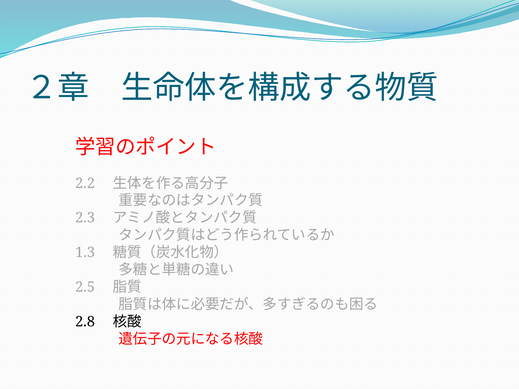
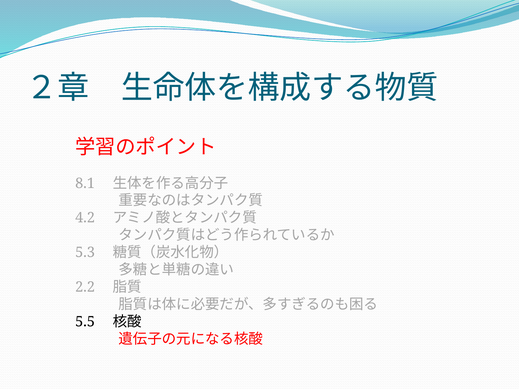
2.2: 2.2 -> 8.1 (85, 183)
2.3: 2.3 -> 4.2 (85, 218)
1.3: 1.3 -> 5.3 (85, 253)
2.5: 2.5 -> 2.2 (85, 287)
2.8: 2.8 -> 5.5 (85, 322)
